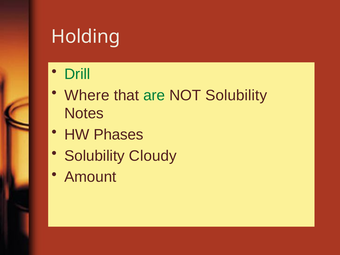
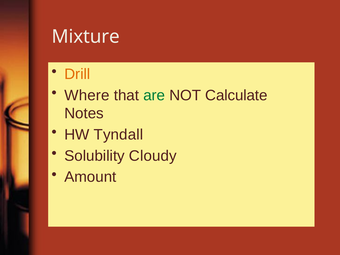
Holding: Holding -> Mixture (86, 37)
Drill colour: green -> orange (77, 74)
NOT Solubility: Solubility -> Calculate (236, 95)
Phases: Phases -> Tyndall (118, 135)
